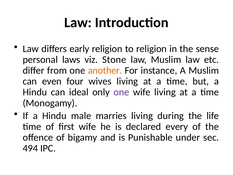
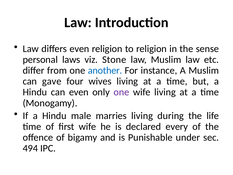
differs early: early -> even (79, 49)
another colour: orange -> blue (105, 70)
even: even -> gave (52, 81)
can ideal: ideal -> even (79, 92)
